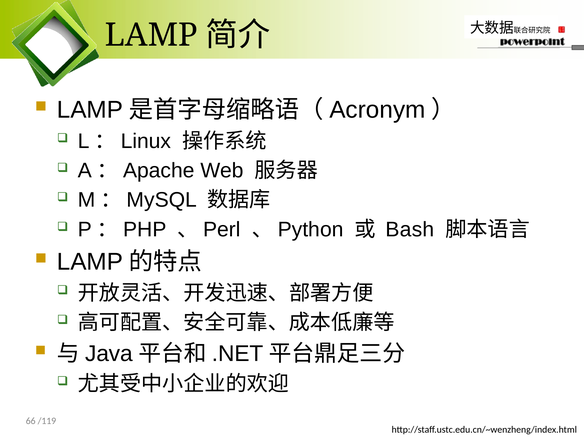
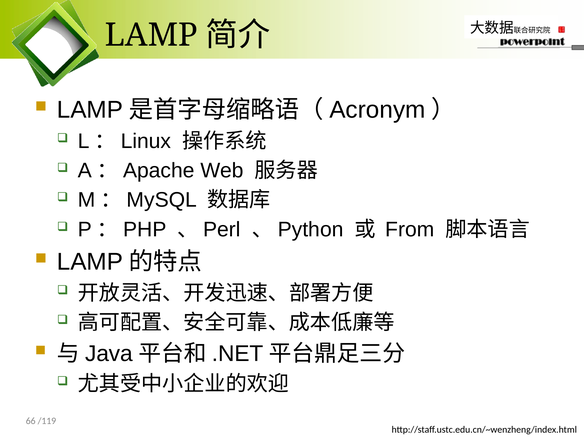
Bash: Bash -> From (410, 230)
